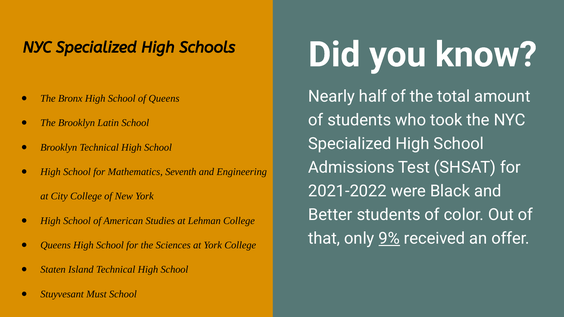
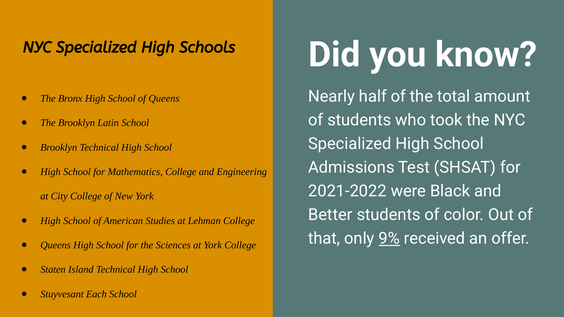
Mathematics Seventh: Seventh -> College (181, 172)
Must: Must -> Each (96, 294)
